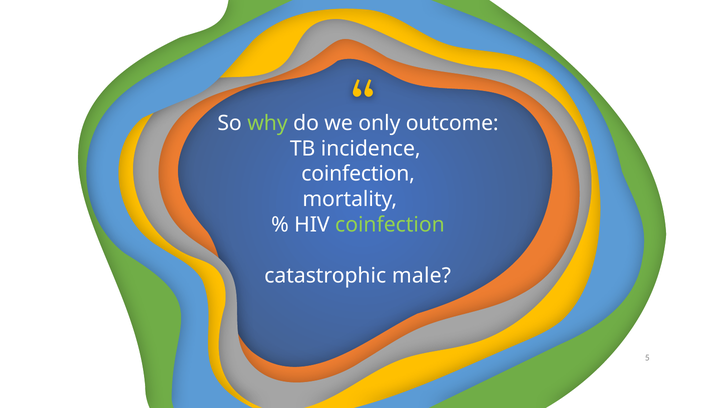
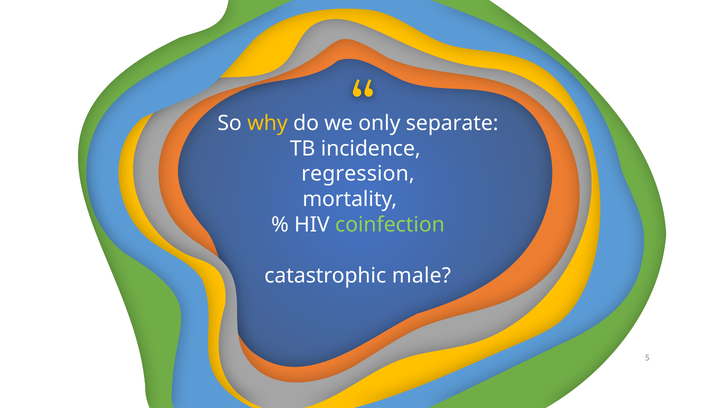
why colour: light green -> yellow (267, 123)
outcome: outcome -> separate (452, 123)
coinfection: coinfection -> regression (358, 174)
